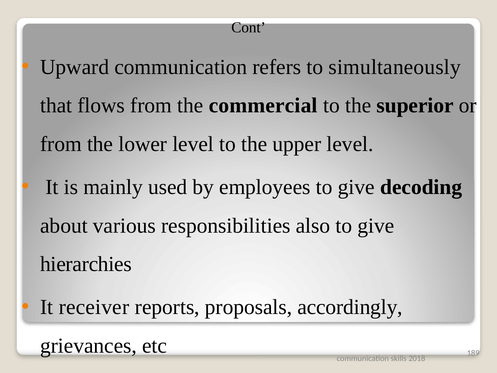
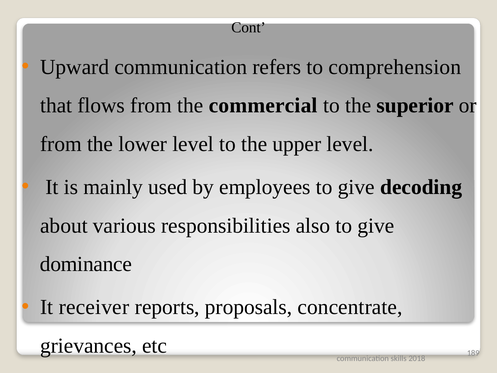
simultaneously: simultaneously -> comprehension (395, 67)
hierarchies: hierarchies -> dominance (86, 264)
accordingly: accordingly -> concentrate (350, 307)
